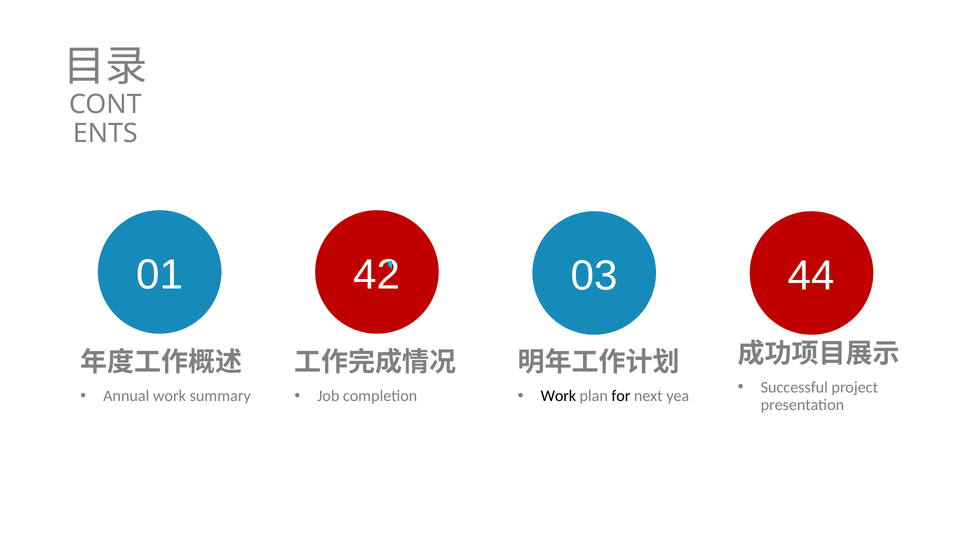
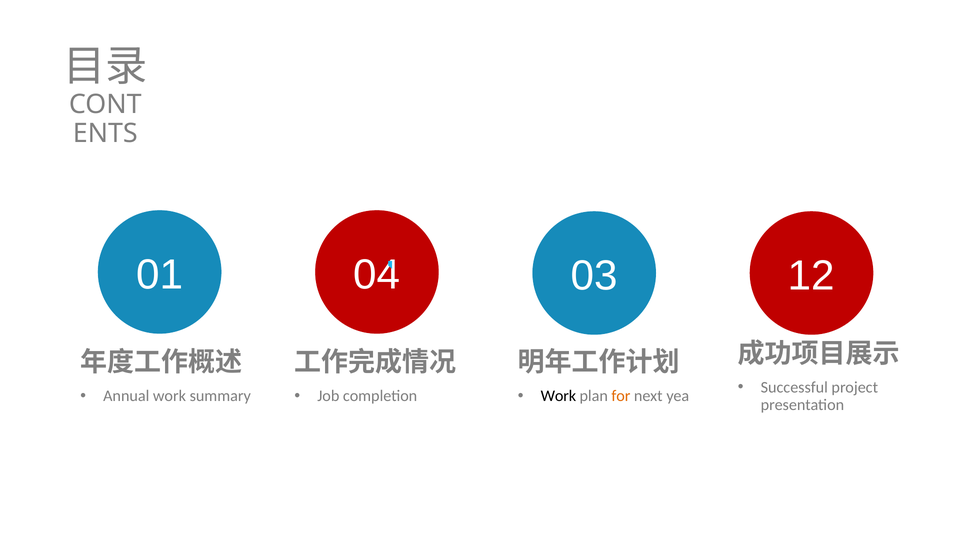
42: 42 -> 04 (377, 275)
44: 44 -> 12 (811, 276)
for colour: black -> orange (621, 396)
